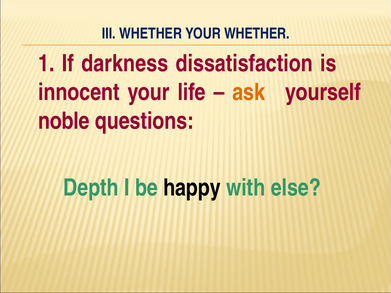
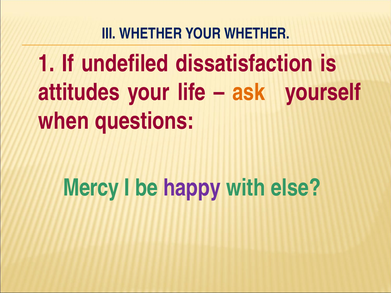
darkness: darkness -> undefiled (125, 64)
innocent: innocent -> attitudes (79, 92)
noble: noble -> when (64, 121)
Depth: Depth -> Mercy (91, 188)
happy colour: black -> purple (192, 188)
